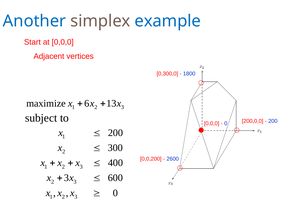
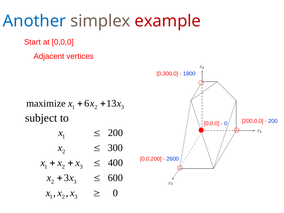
example colour: blue -> red (168, 21)
